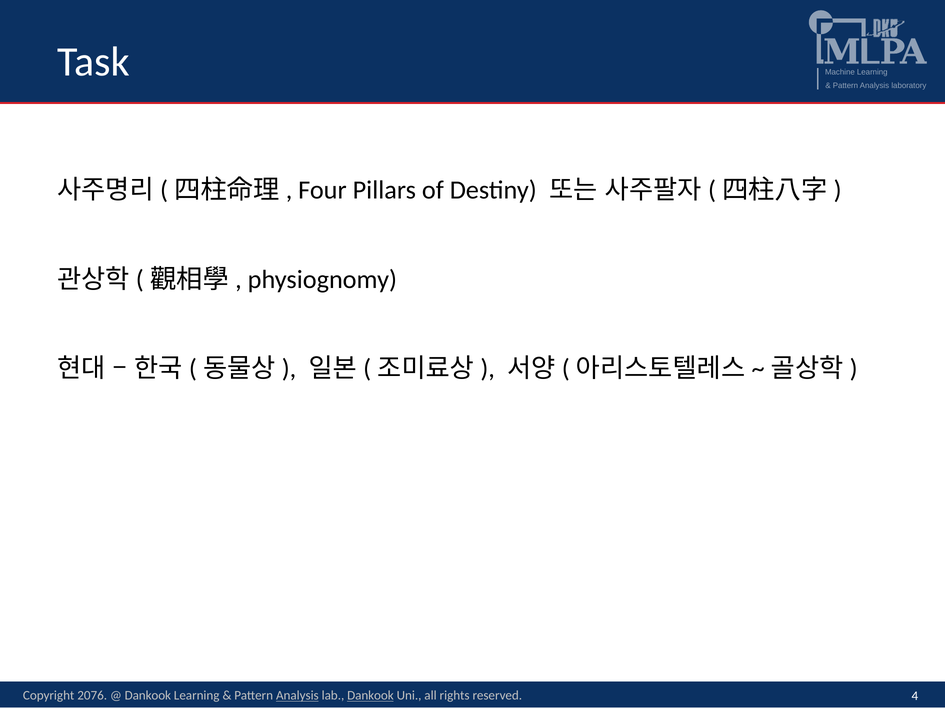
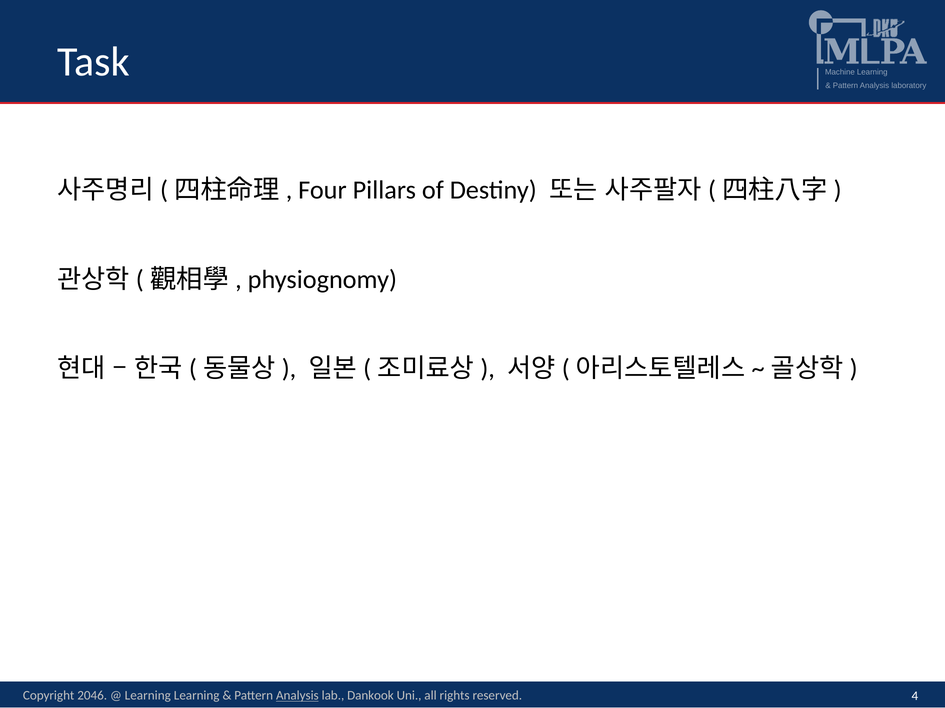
2076: 2076 -> 2046 (92, 696)
Dankook: Dankook -> Learning (148, 696)
Dankook underline: present -> none (370, 696)
